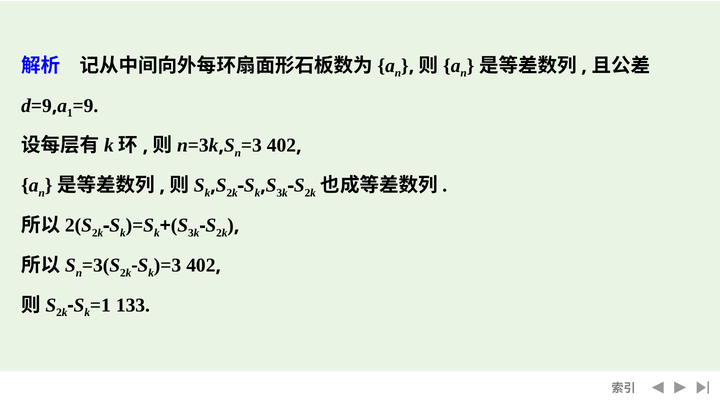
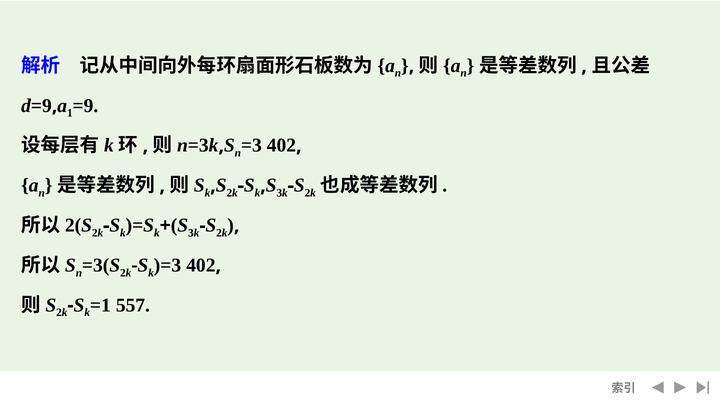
133: 133 -> 557 (133, 305)
